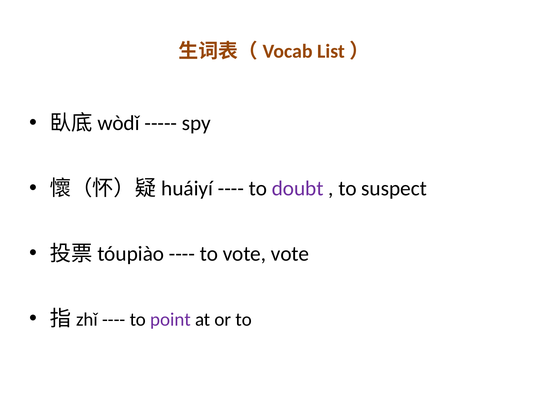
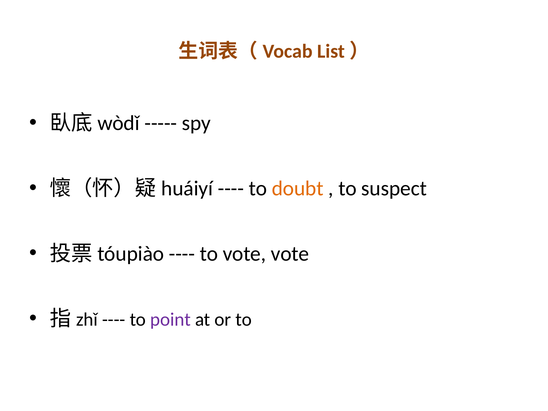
doubt colour: purple -> orange (298, 188)
